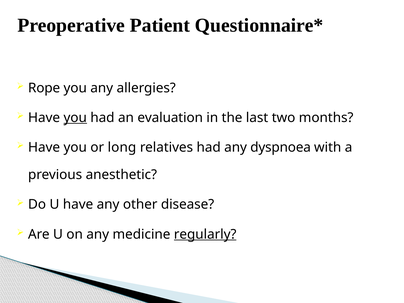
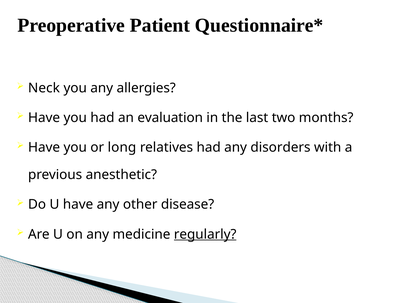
Rope: Rope -> Neck (44, 88)
you underline: present -> none (75, 118)
dyspnoea: dyspnoea -> disorders (280, 147)
